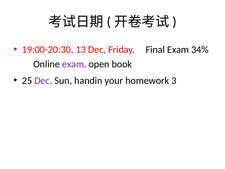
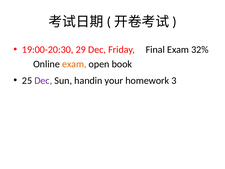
13: 13 -> 29 (81, 50)
34%: 34% -> 32% (200, 50)
exam colour: purple -> orange (74, 64)
